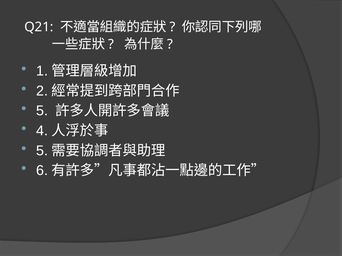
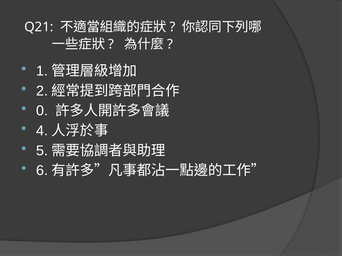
5: 5 -> 0 (42, 111)
